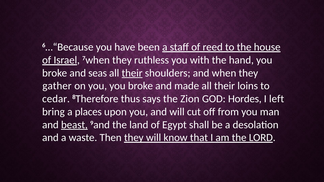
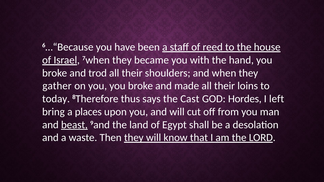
ruthless: ruthless -> became (152, 60)
seas: seas -> trod (98, 73)
their underline: present -> none (132, 73)
cedar: cedar -> today (56, 99)
Zion: Zion -> Cast (190, 99)
